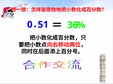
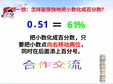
36: 36 -> 61 (73, 25)
